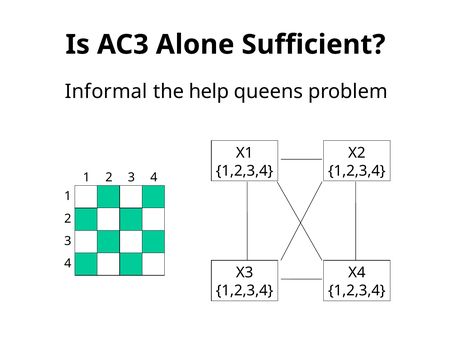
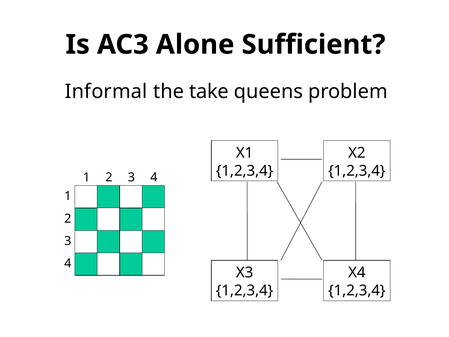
help: help -> take (209, 92)
